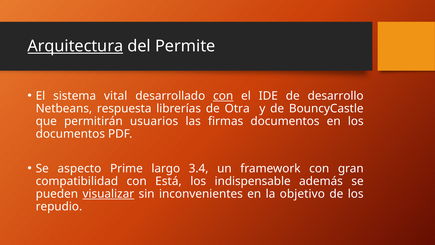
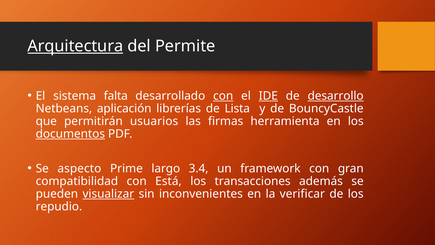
vital: vital -> falta (116, 96)
IDE underline: none -> present (268, 96)
desarrollo underline: none -> present (336, 96)
respuesta: respuesta -> aplicación (124, 108)
Otra: Otra -> Lista (237, 108)
firmas documentos: documentos -> herramienta (285, 121)
documentos underline: none -> present (70, 134)
indispensable: indispensable -> transacciones (253, 181)
objetivo: objetivo -> verificar (302, 194)
